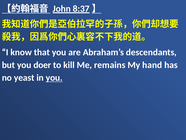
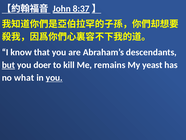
but underline: none -> present (8, 65)
hand: hand -> yeast (152, 65)
yeast: yeast -> what (24, 77)
